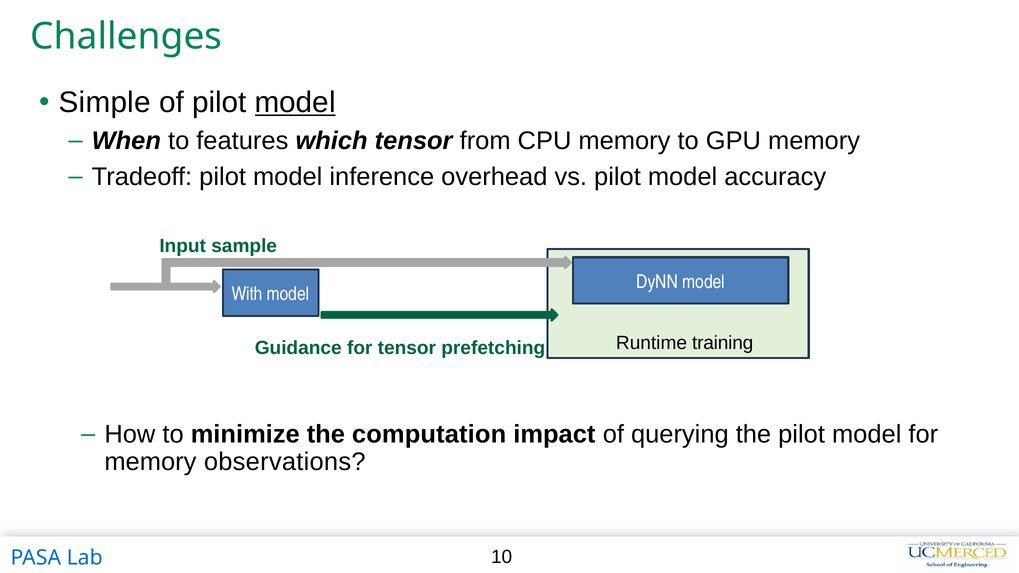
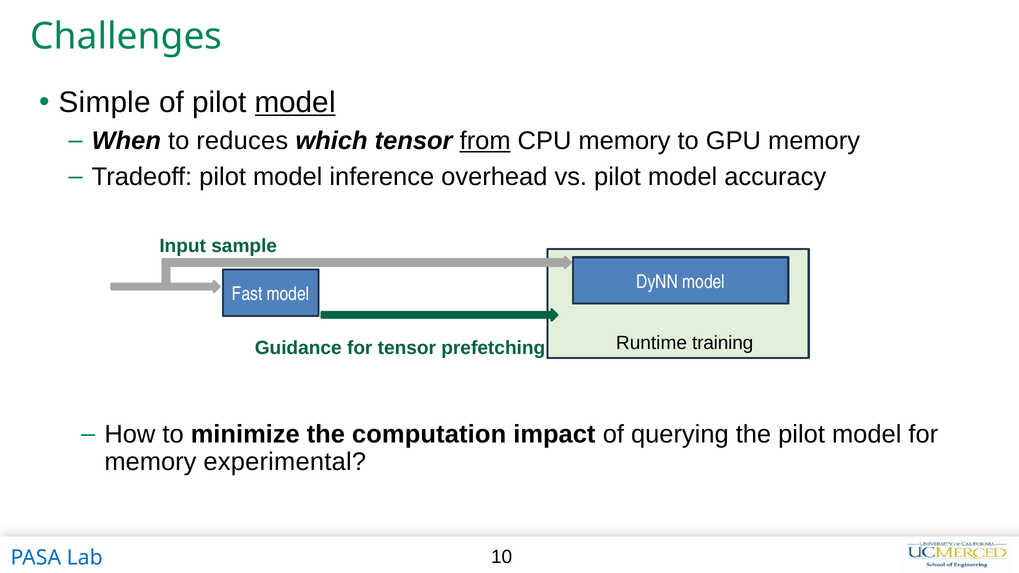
features: features -> reduces (242, 141)
from underline: none -> present (485, 141)
With: With -> Fast (247, 294)
observations: observations -> experimental (285, 462)
